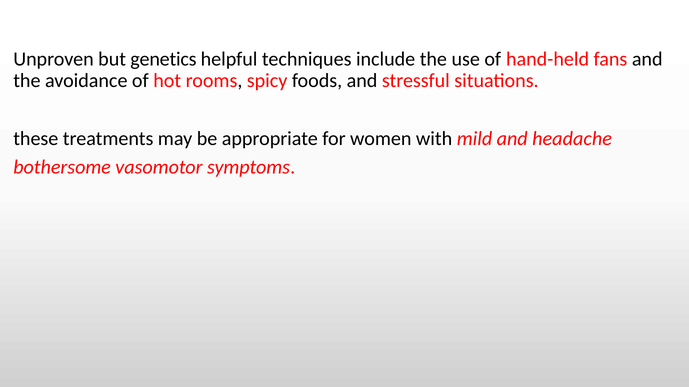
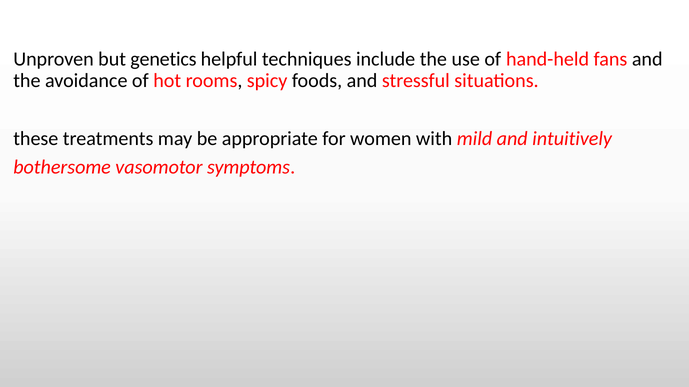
headache: headache -> intuitively (572, 139)
